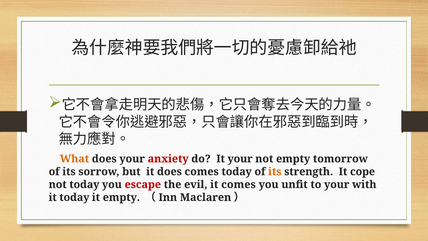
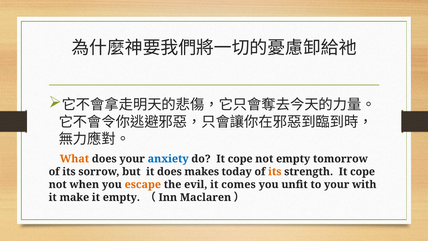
anxiety colour: red -> blue (168, 159)
do It your: your -> cope (240, 159)
does comes: comes -> makes (202, 171)
not today: today -> when (84, 184)
escape colour: red -> orange (143, 184)
it today: today -> make (74, 197)
